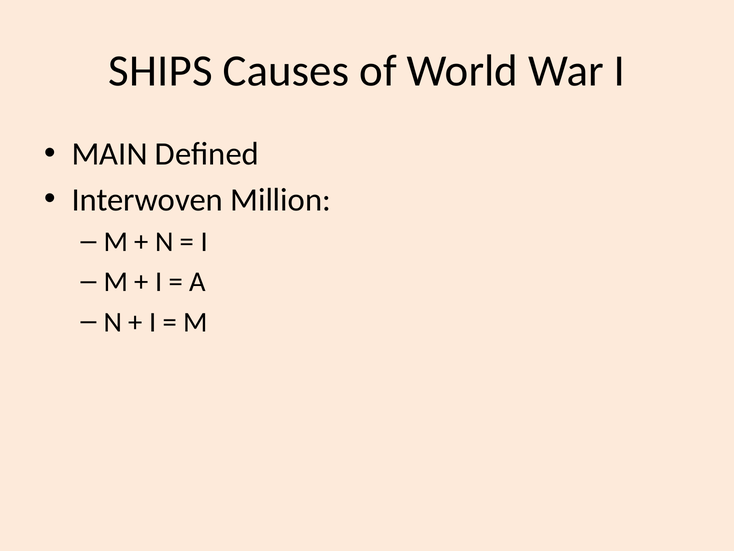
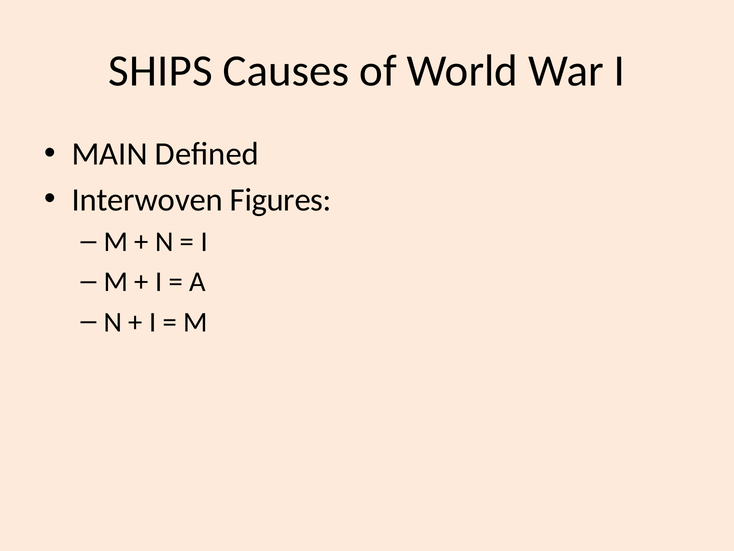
Million: Million -> Figures (281, 200)
